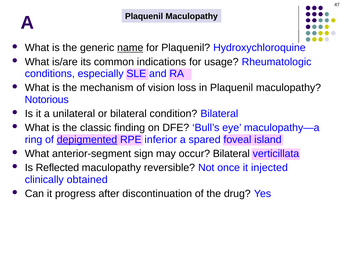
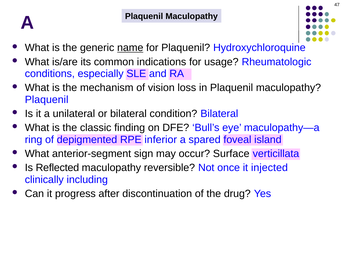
Notorious: Notorious -> Plaquenil (47, 100)
depigmented underline: present -> none (87, 140)
occur Bilateral: Bilateral -> Surface (231, 154)
obtained: obtained -> including (87, 180)
